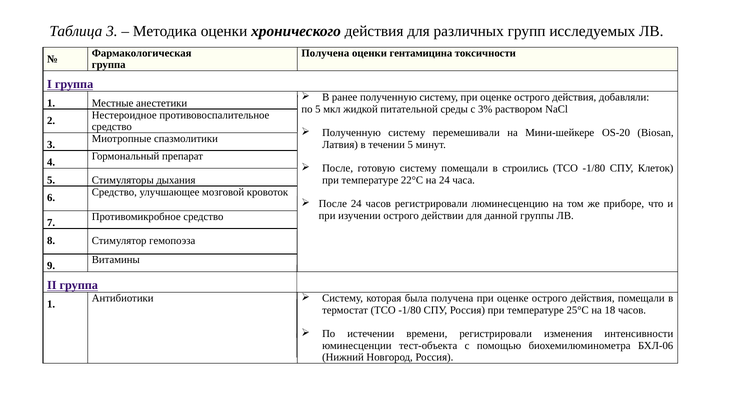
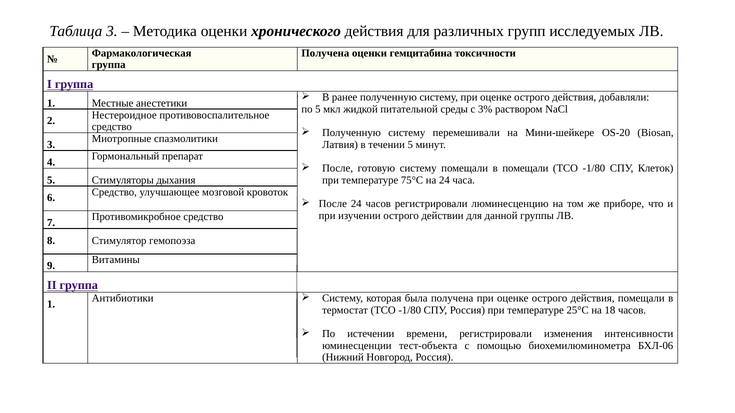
гентамицина: гентамицина -> гемцитабина (421, 53)
в строились: строились -> помещали (525, 168)
22°С: 22°С -> 75°С (412, 180)
